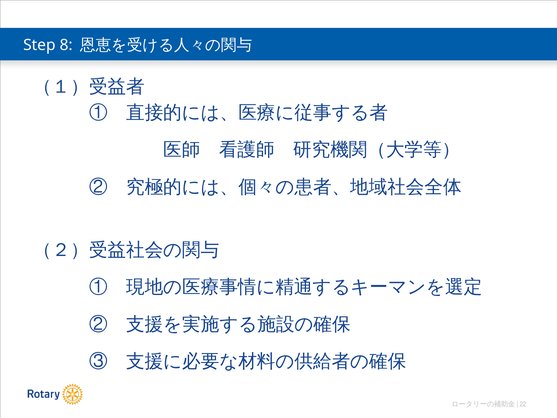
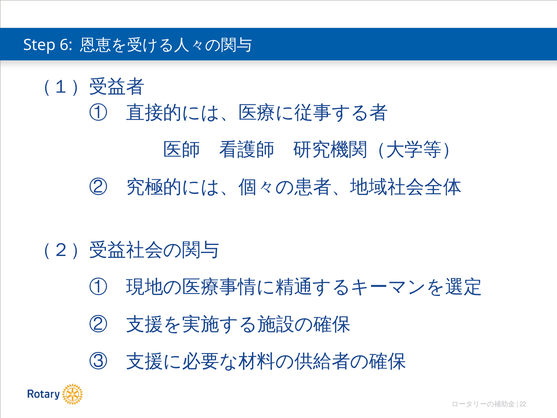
8: 8 -> 6 (66, 45)
